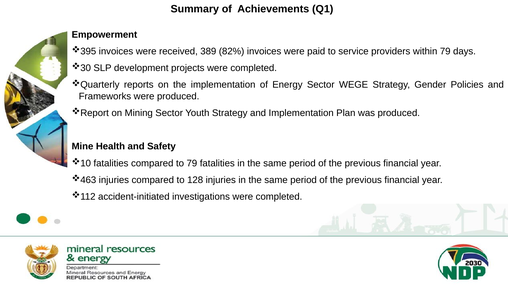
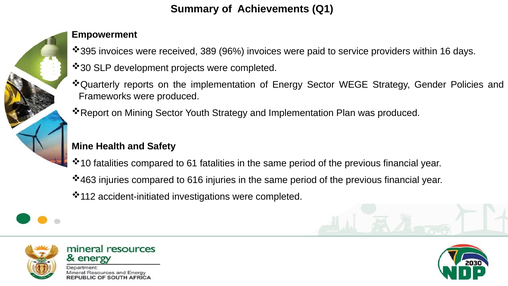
82%: 82% -> 96% (232, 51)
within 79: 79 -> 16 (445, 51)
to 79: 79 -> 61 (192, 163)
128: 128 -> 616 (195, 180)
